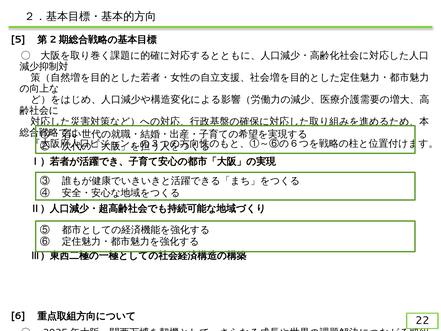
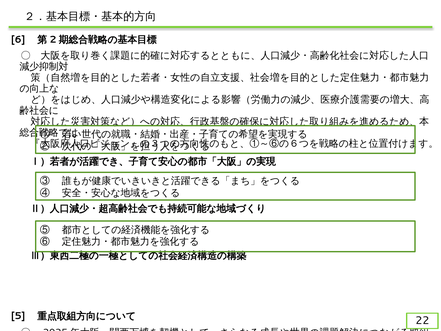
5: 5 -> 6 (18, 40)
6: 6 -> 5 (18, 316)
